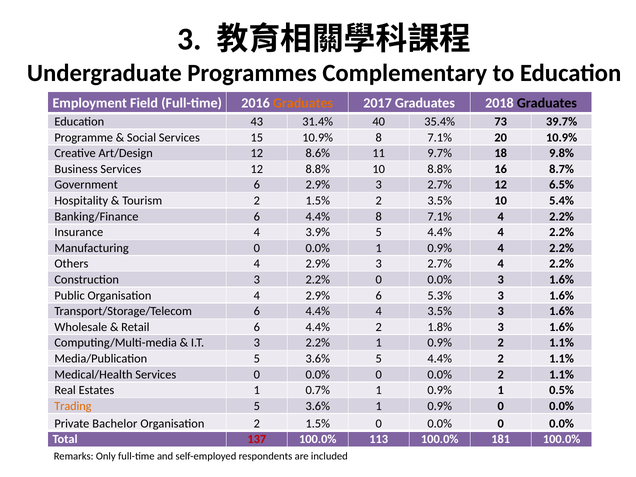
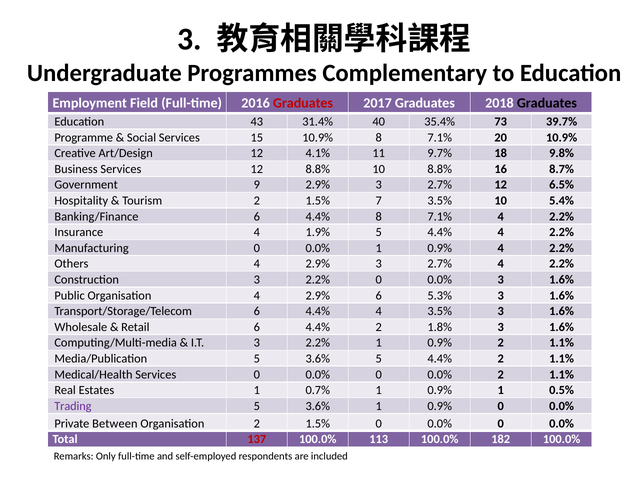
Graduates colour: orange -> red (303, 103)
8.6%: 8.6% -> 4.1% (318, 153)
Government 6: 6 -> 9 (257, 185)
1.5% 2: 2 -> 7 (379, 201)
3.9%: 3.9% -> 1.9% (318, 232)
Trading colour: orange -> purple (73, 406)
Bachelor: Bachelor -> Between (115, 424)
181: 181 -> 182 (501, 439)
